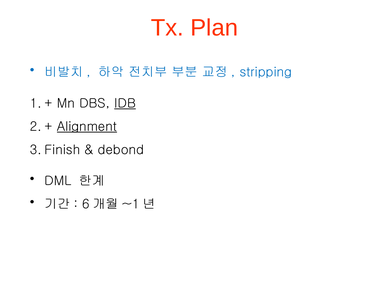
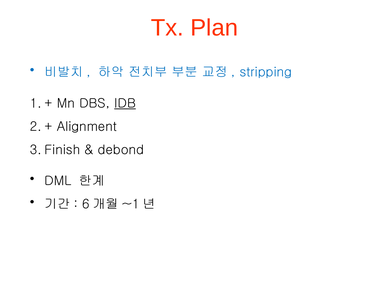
Alignment underline: present -> none (87, 127)
